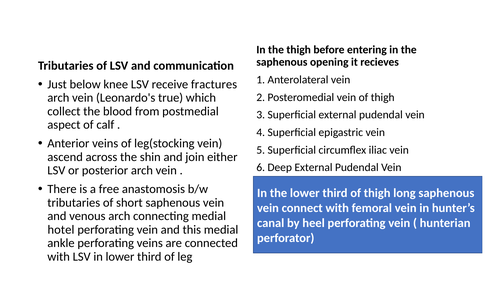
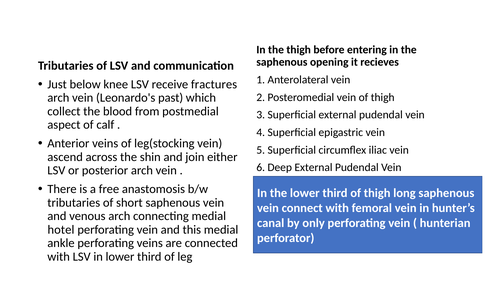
true: true -> past (171, 98)
heel: heel -> only (314, 223)
